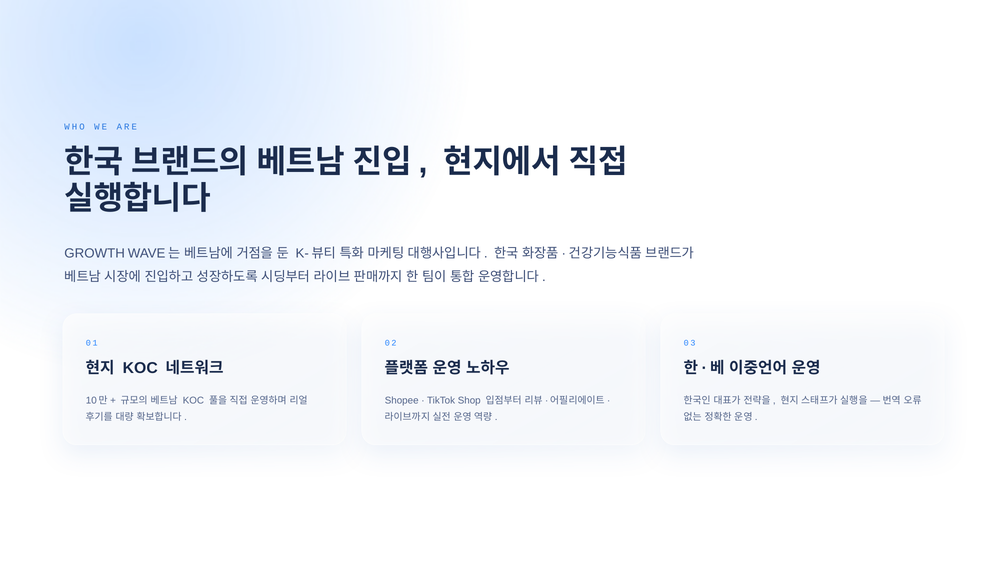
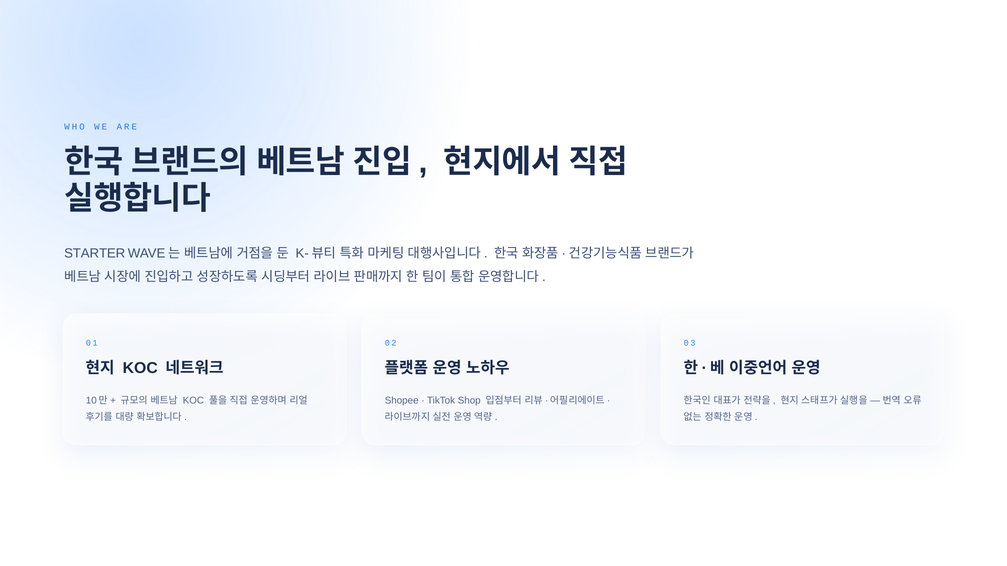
GROWTH: GROWTH -> STARTER (95, 253)
